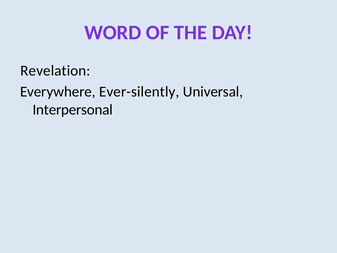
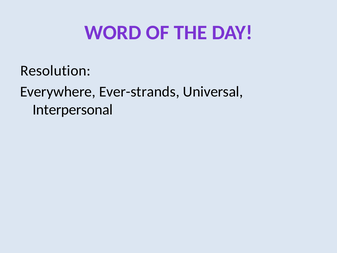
Revelation: Revelation -> Resolution (55, 71)
Ever-silently: Ever-silently -> Ever-strands (139, 92)
